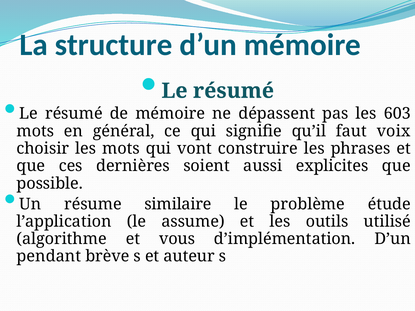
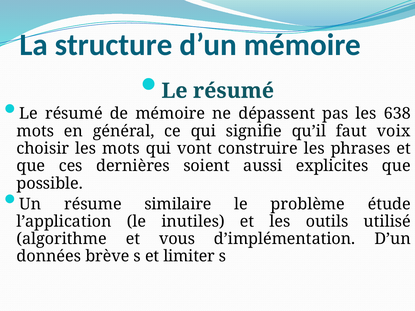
603: 603 -> 638 (397, 114)
assume: assume -> inutiles (193, 222)
pendant: pendant -> données (49, 257)
auteur: auteur -> limiter (189, 257)
